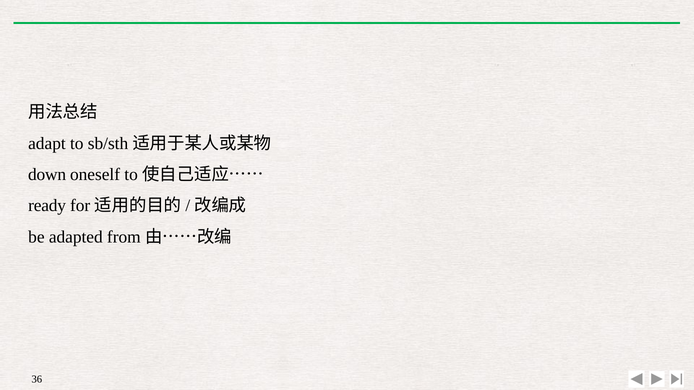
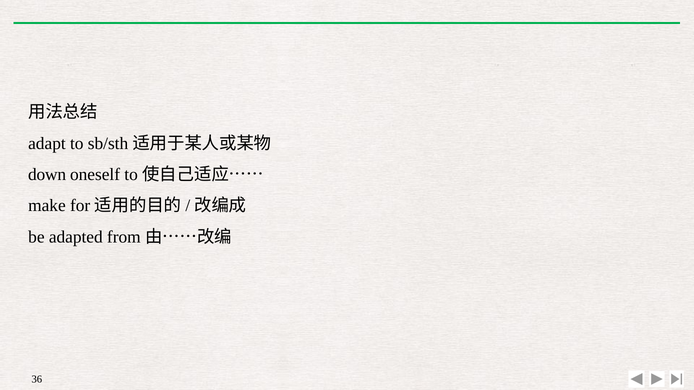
ready: ready -> make (47, 206)
